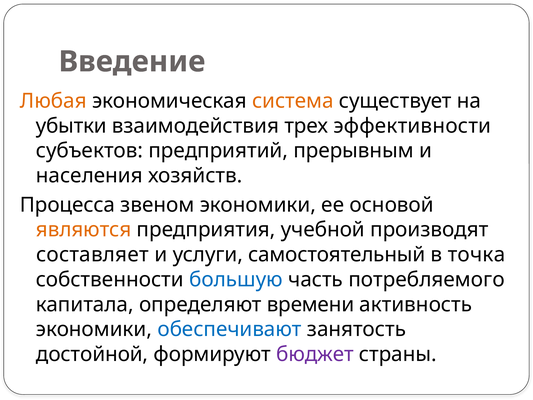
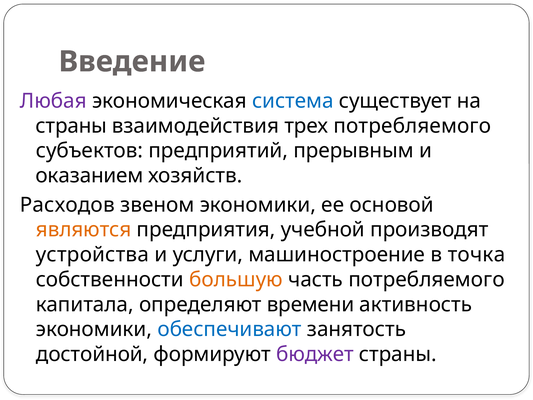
Любая colour: orange -> purple (53, 101)
система colour: orange -> blue (293, 101)
убытки: убытки -> страны (71, 126)
трех эффективности: эффективности -> потребляемого (412, 126)
населения: населения -> оказанием (89, 176)
Процесса: Процесса -> Расходов (67, 205)
составляет: составляет -> устройства (92, 255)
самостоятельный: самостоятельный -> машиностроение (337, 255)
большую colour: blue -> orange (236, 279)
